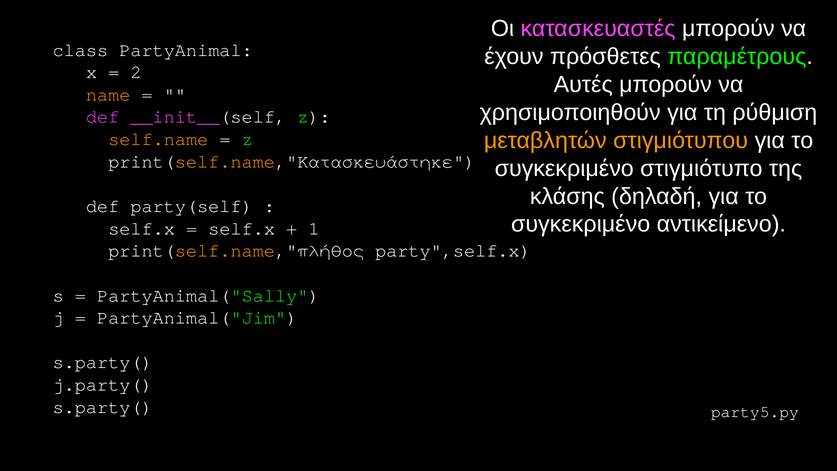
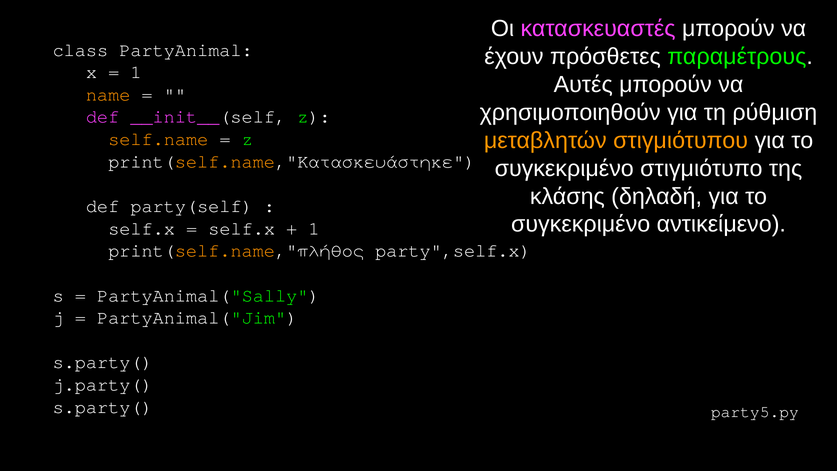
2: 2 -> 1 (136, 72)
